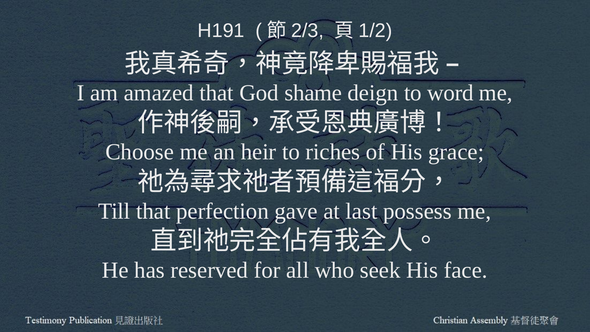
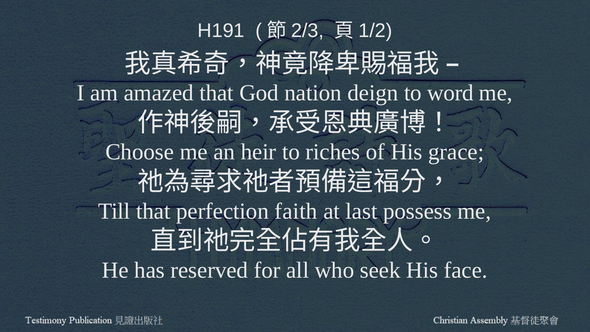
shame: shame -> nation (313, 93)
gave: gave -> faith (296, 211)
